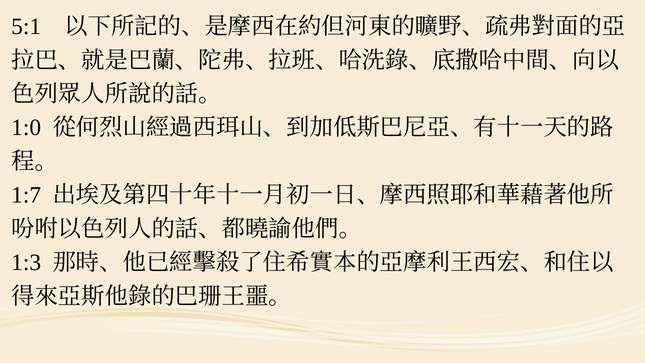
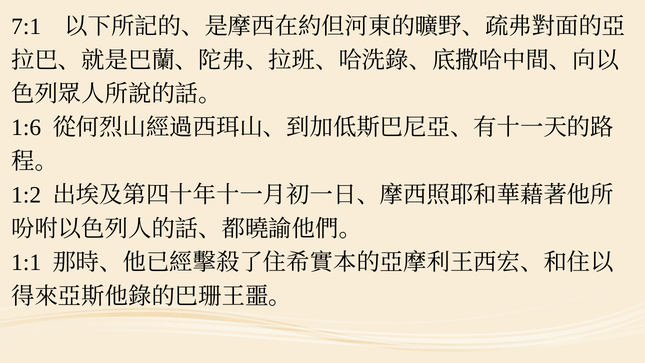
5:1: 5:1 -> 7:1 (26, 27)
1:0: 1:0 -> 1:6 (26, 128)
1:7: 1:7 -> 1:2 (26, 195)
1:3: 1:3 -> 1:1 (26, 263)
